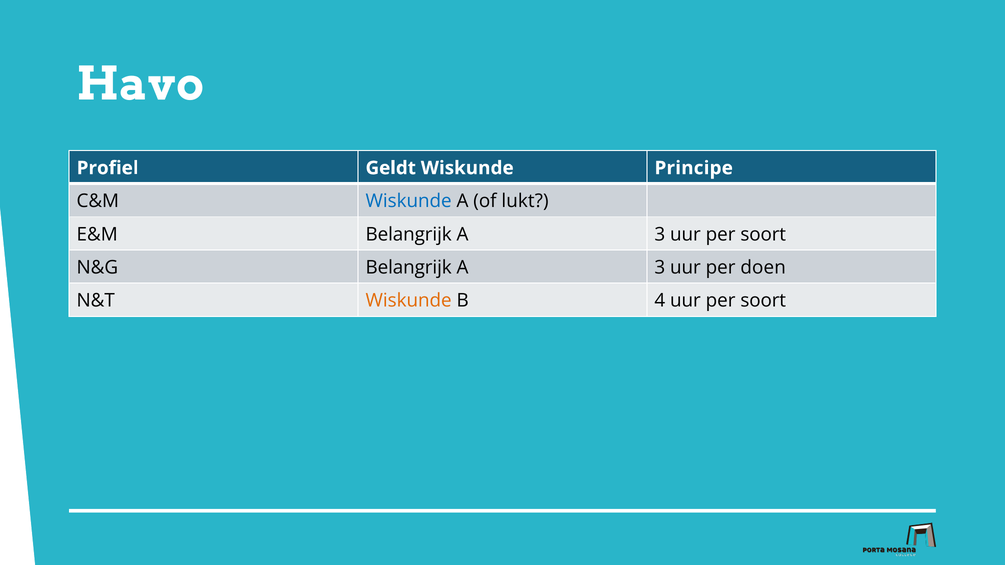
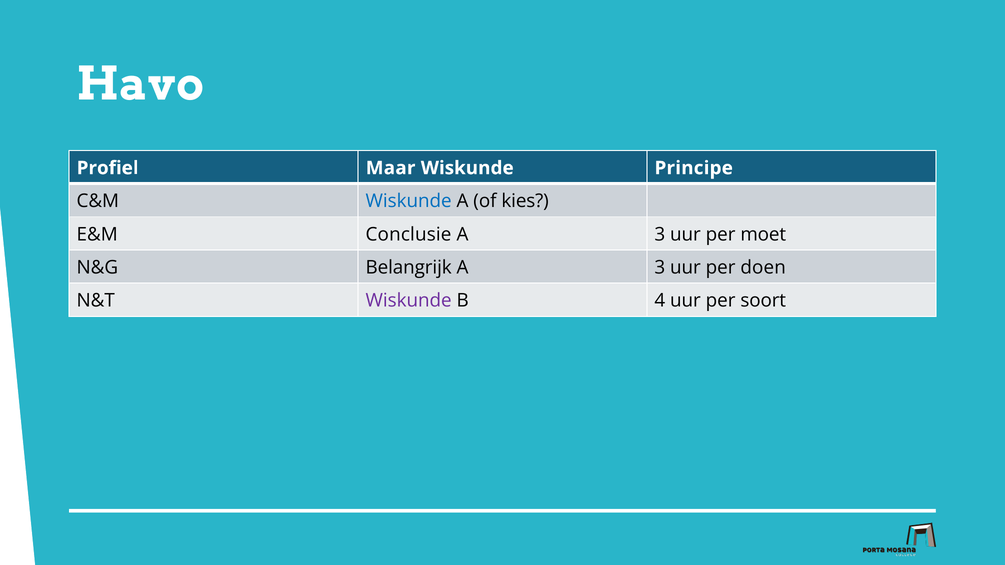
Geldt: Geldt -> Maar (391, 168)
lukt: lukt -> kies (525, 201)
E&M Belangrijk: Belangrijk -> Conclusie (409, 235)
3 uur per soort: soort -> moet (763, 235)
Wiskunde colour: orange -> purple (409, 301)
